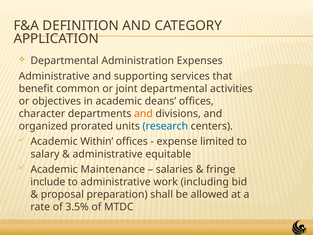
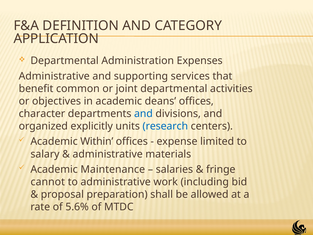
and colour: orange -> blue (143, 114)
prorated: prorated -> explicitly (92, 126)
equitable: equitable -> materials (168, 154)
include: include -> cannot (48, 182)
3.5%: 3.5% -> 5.6% (77, 207)
